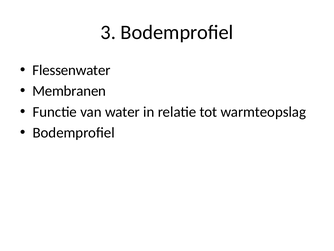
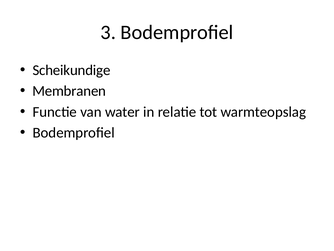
Flessenwater: Flessenwater -> Scheikundige (71, 70)
